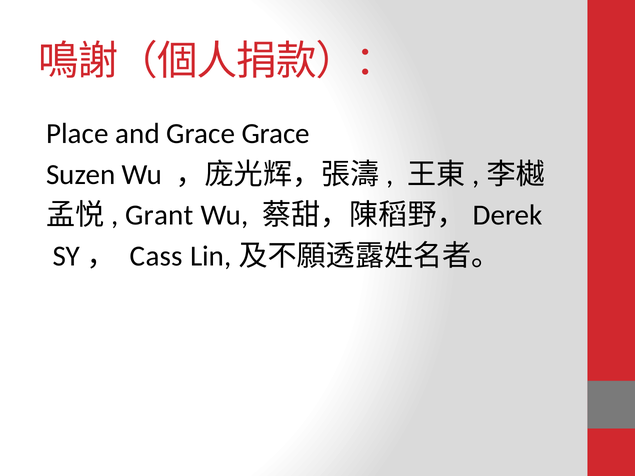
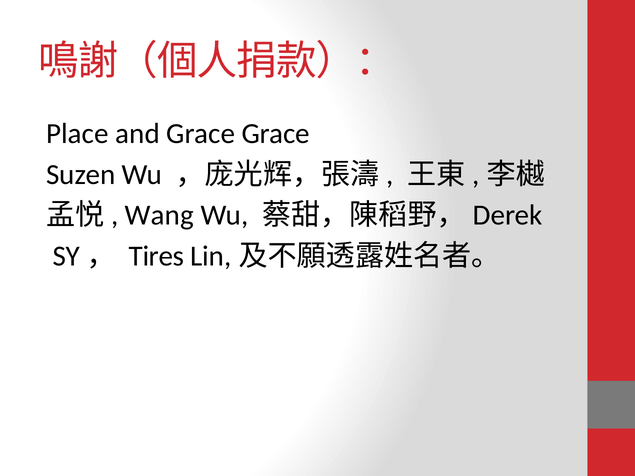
Grant: Grant -> Wang (160, 215)
Cass: Cass -> Tires (157, 256)
